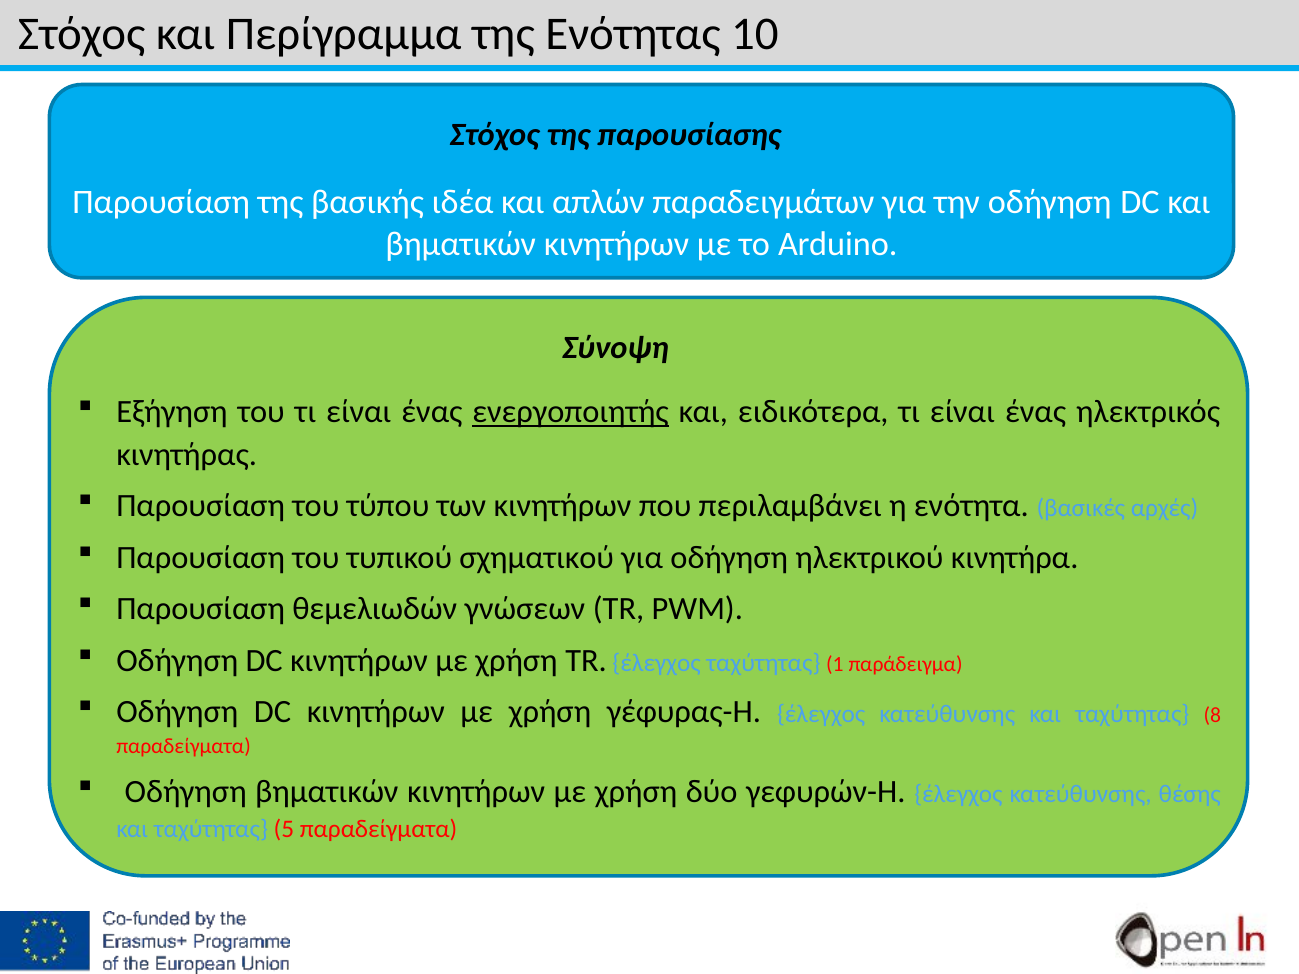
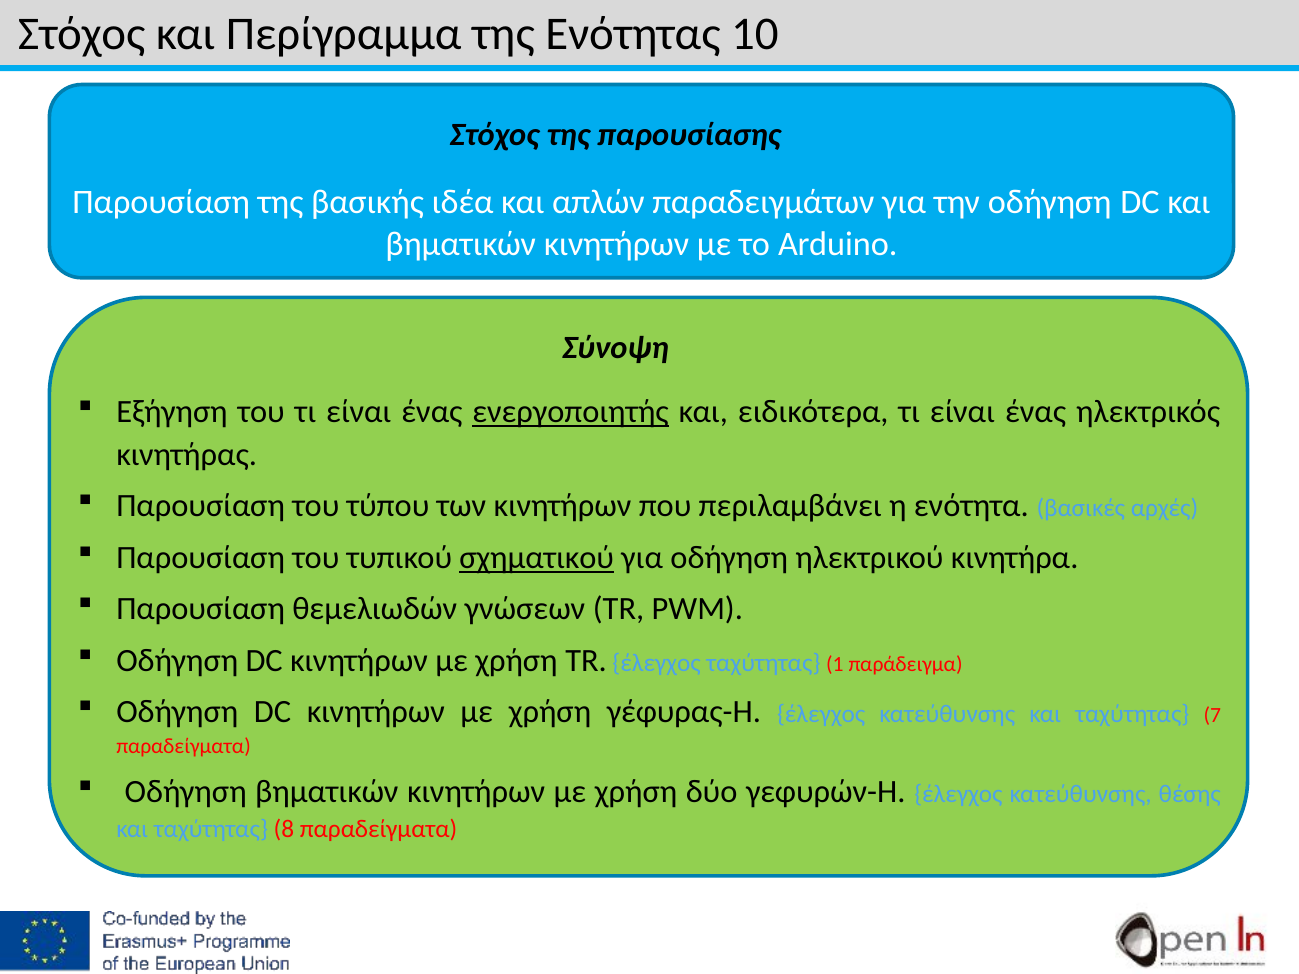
σχηματικού underline: none -> present (537, 558)
8: 8 -> 7 (1212, 716)
5: 5 -> 8 (284, 830)
